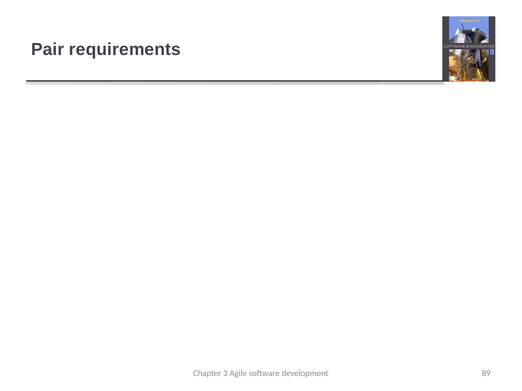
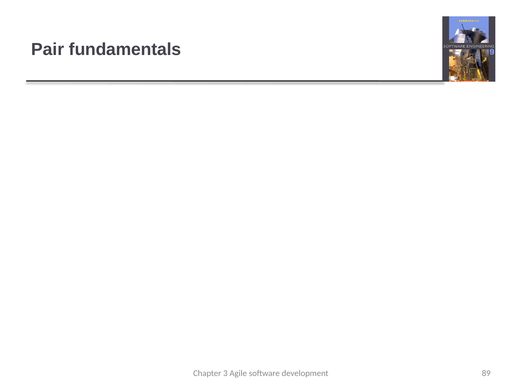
requirements: requirements -> fundamentals (125, 50)
